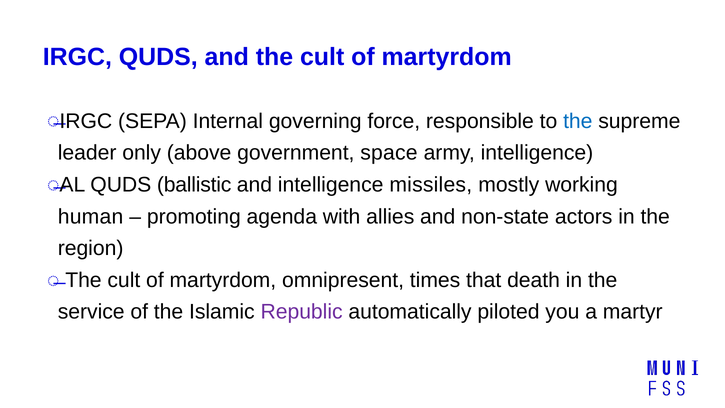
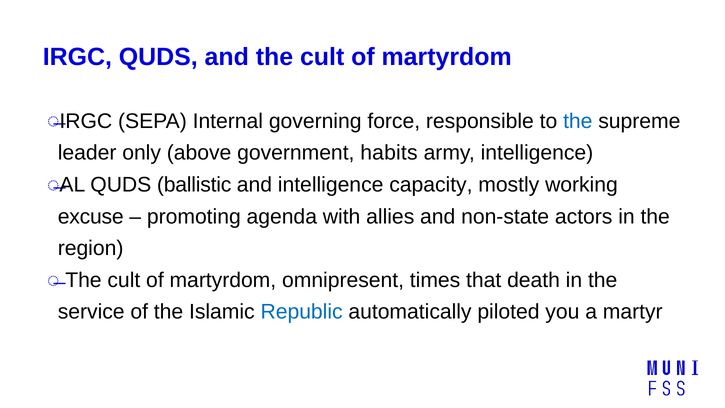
space: space -> habits (389, 153)
missiles: missiles -> capacity (431, 185)
human: human -> excuse (91, 216)
Republic colour: purple -> blue (302, 312)
